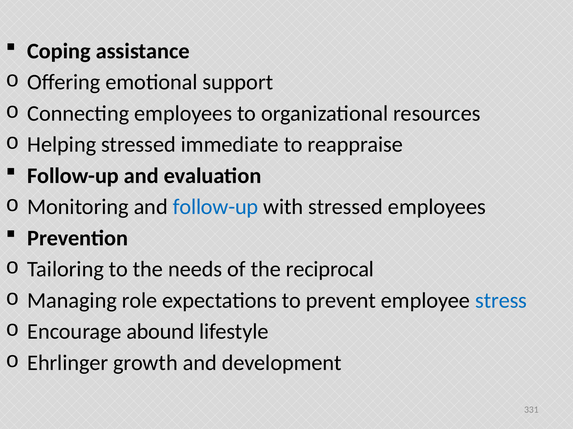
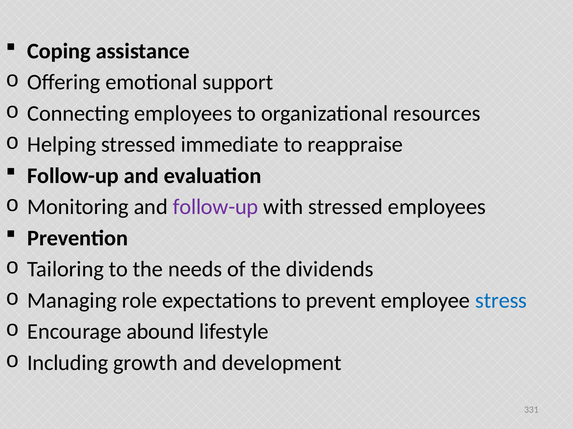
follow-up colour: blue -> purple (216, 207)
reciprocal: reciprocal -> dividends (330, 270)
Ehrlinger: Ehrlinger -> Including (68, 363)
